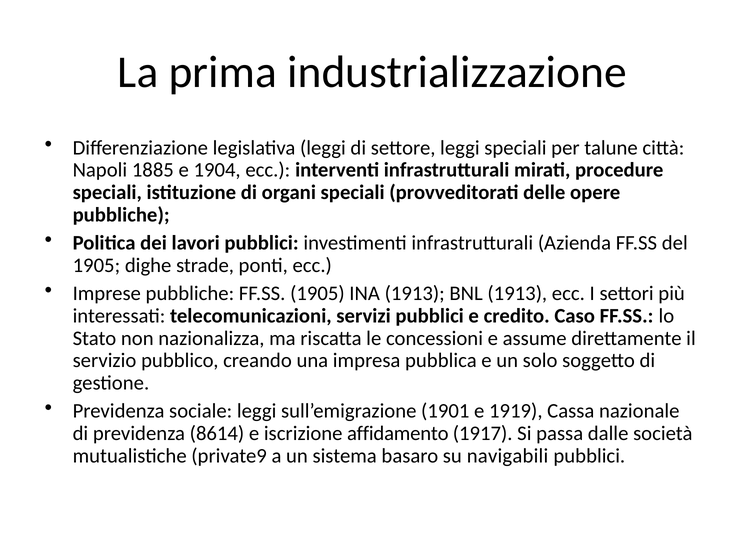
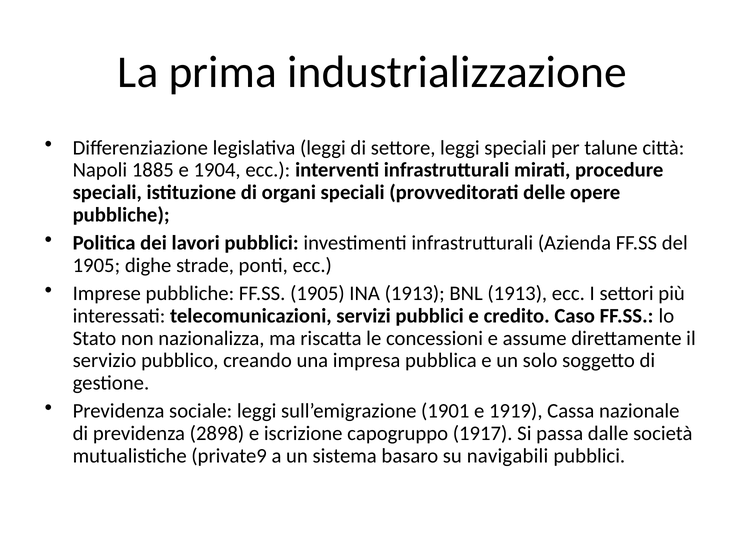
8614: 8614 -> 2898 (217, 434)
affidamento: affidamento -> capogruppo (398, 434)
